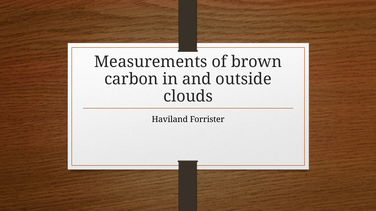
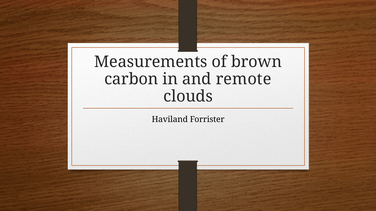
outside: outside -> remote (244, 79)
